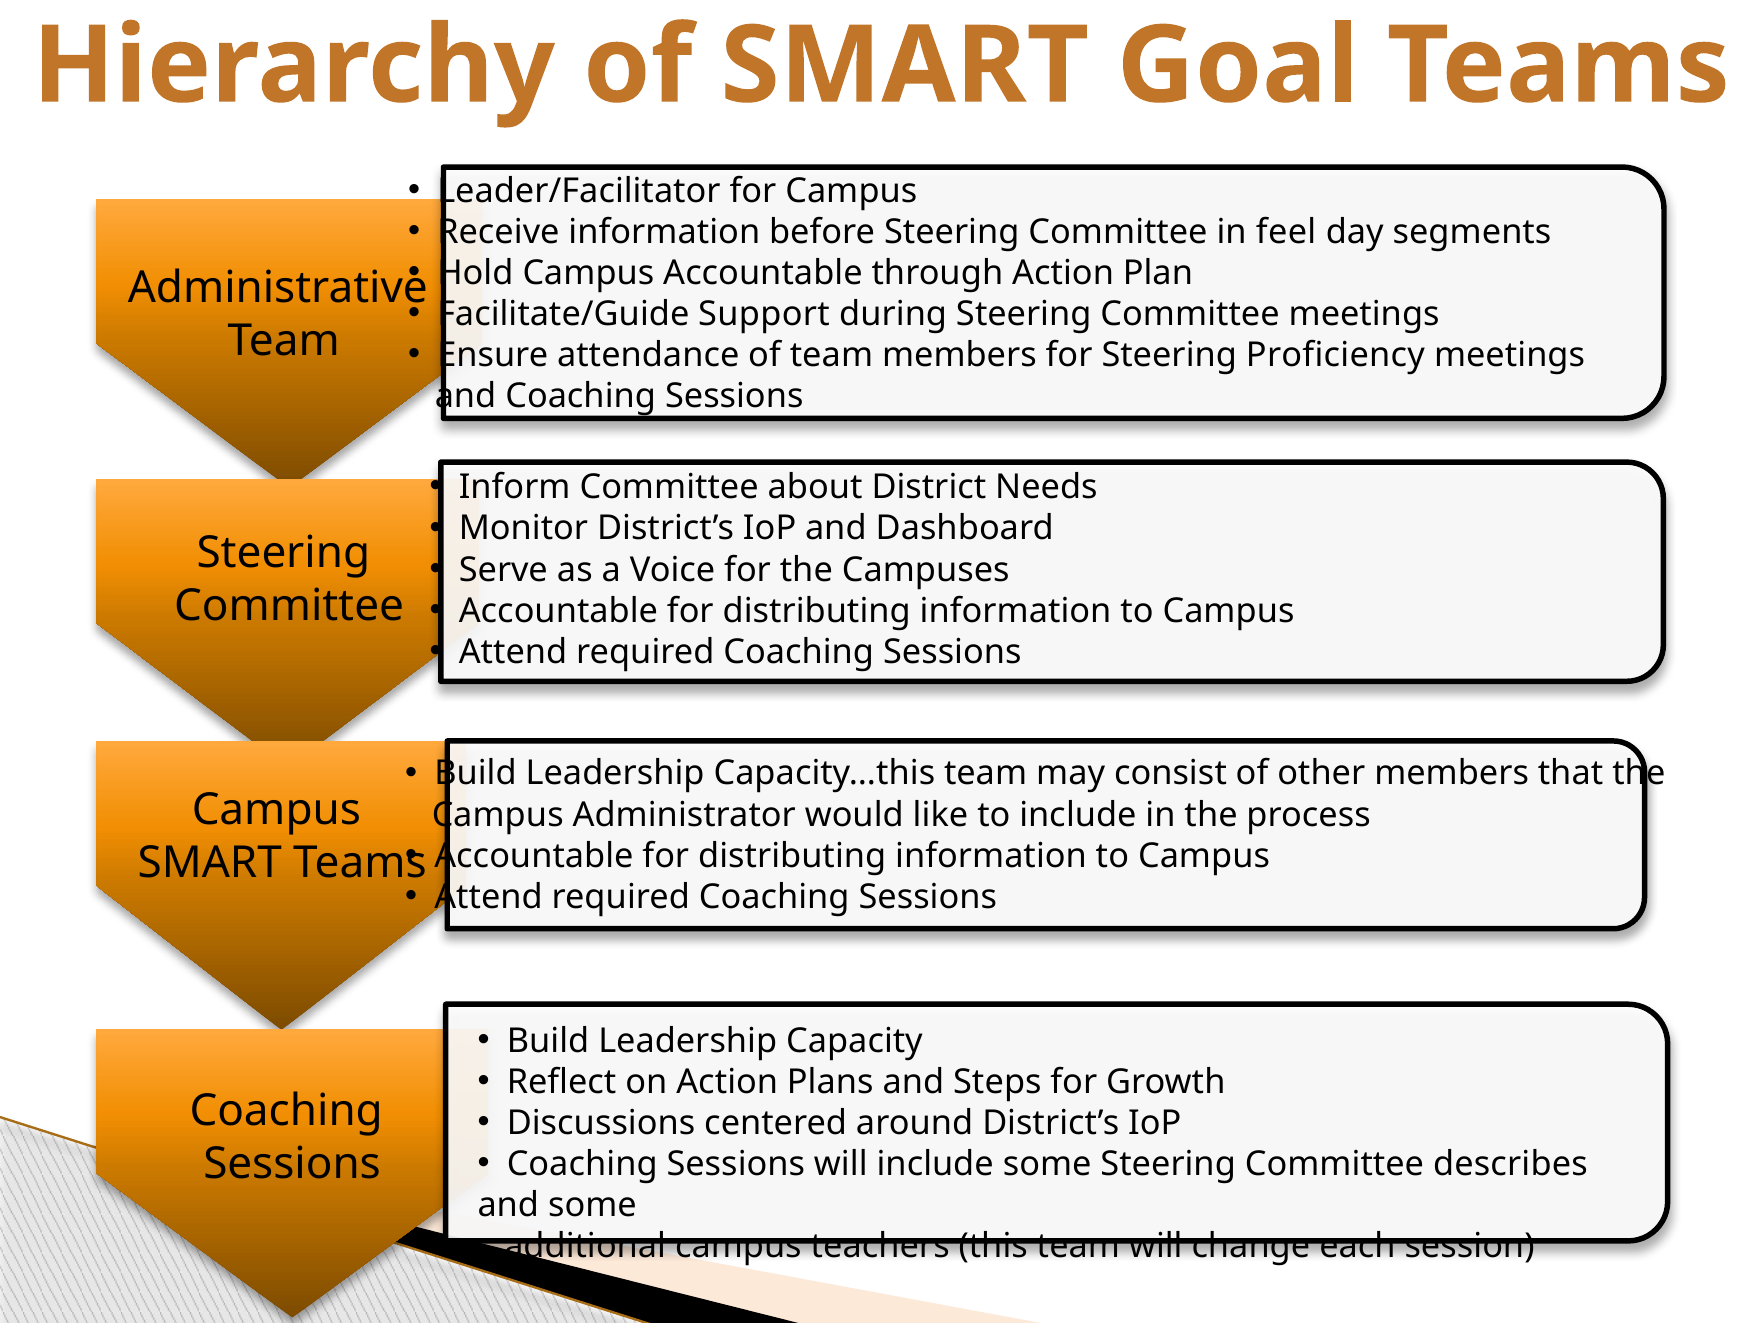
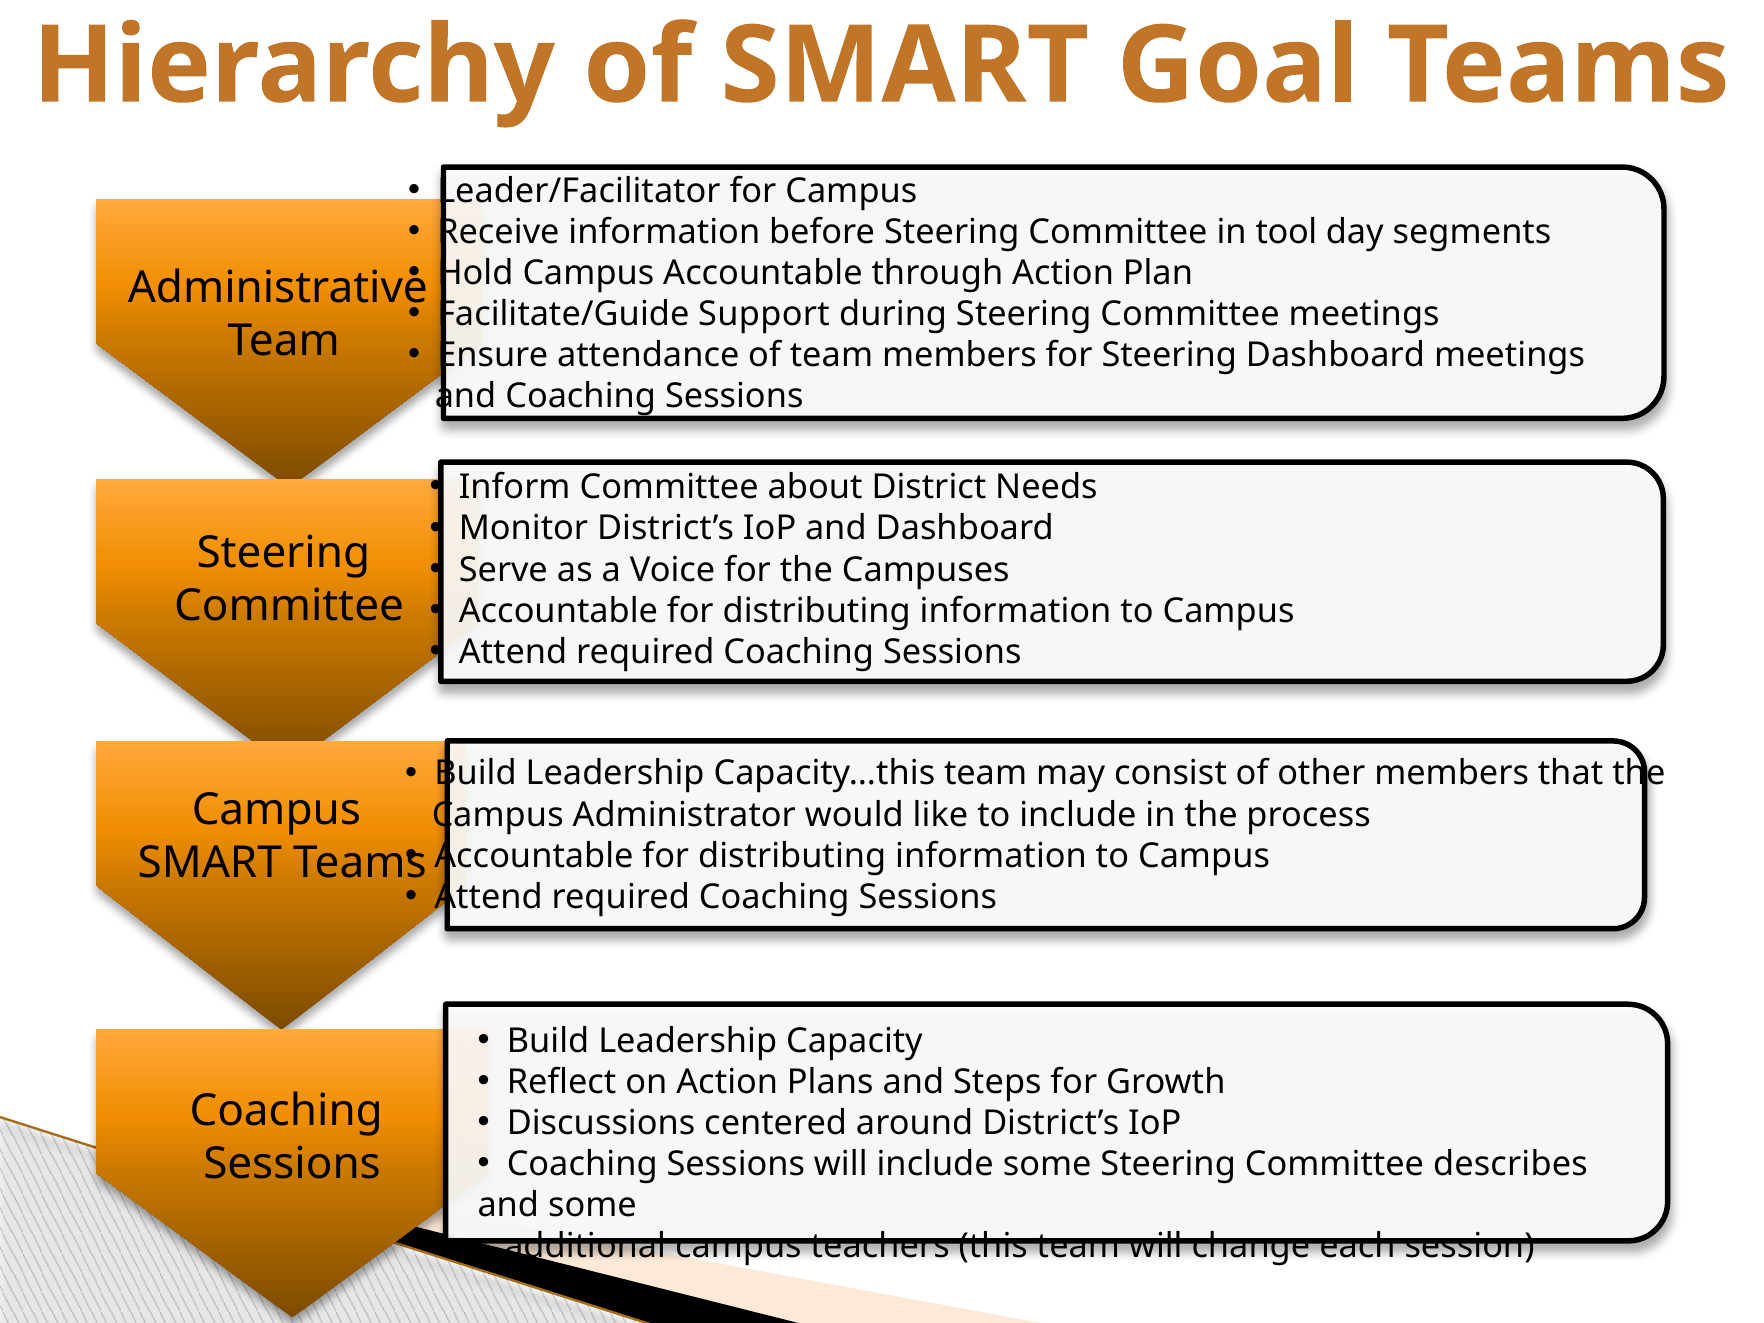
feel: feel -> tool (1286, 232)
Steering Proficiency: Proficiency -> Dashboard (1336, 355)
